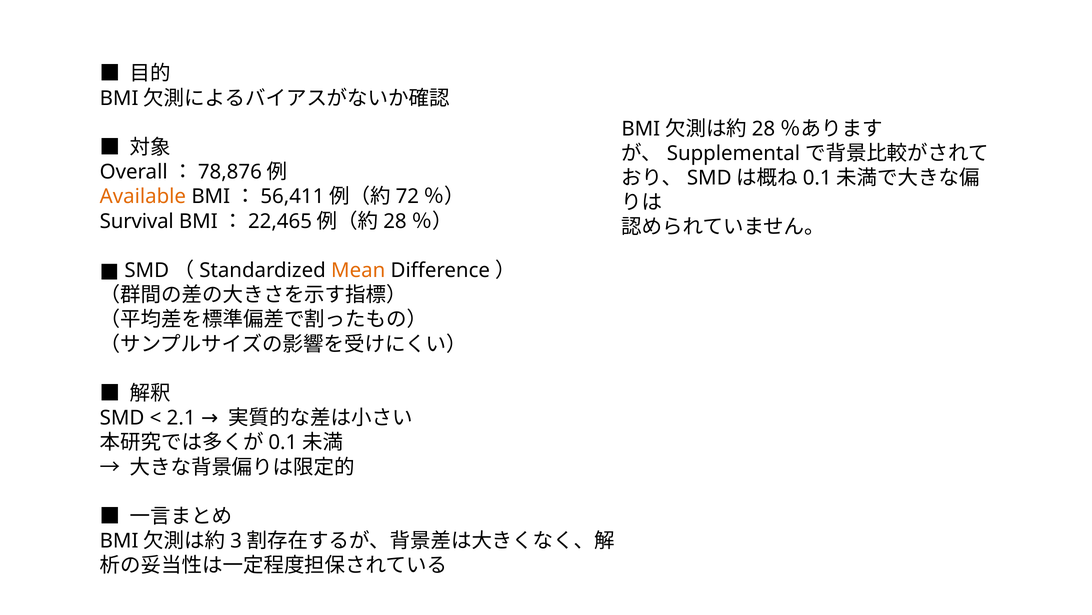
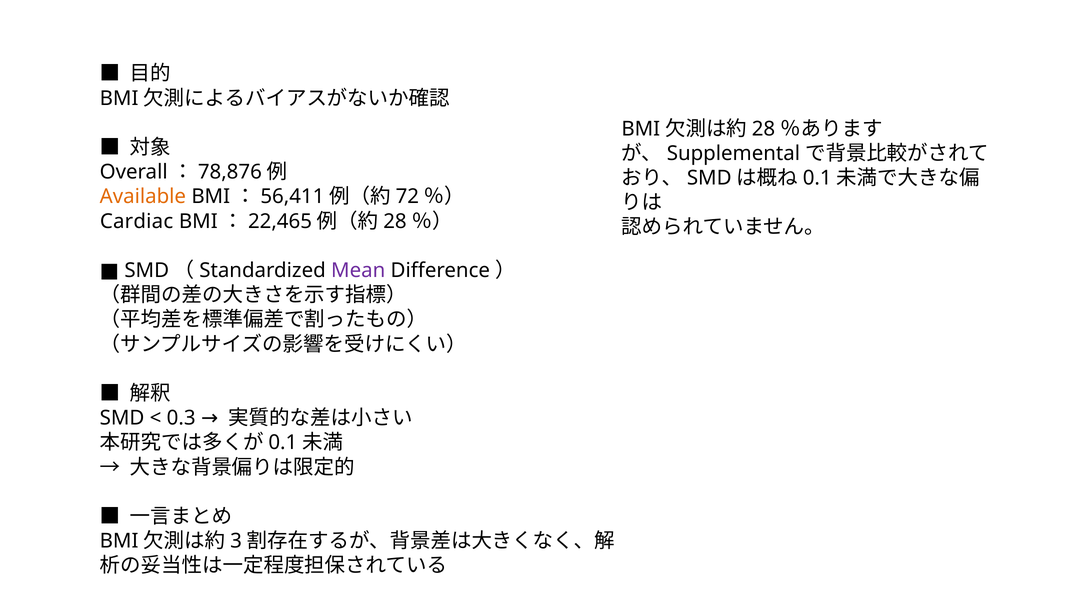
Survival: Survival -> Cardiac (137, 221)
Mean colour: orange -> purple (358, 270)
2.1: 2.1 -> 0.3 (181, 418)
